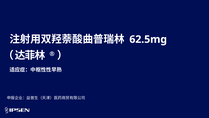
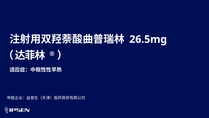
62.5mg: 62.5mg -> 26.5mg (148, 39)
